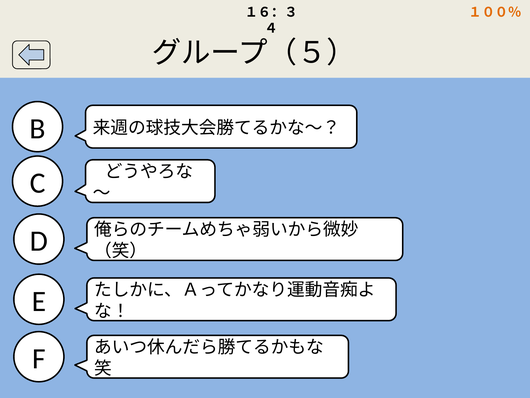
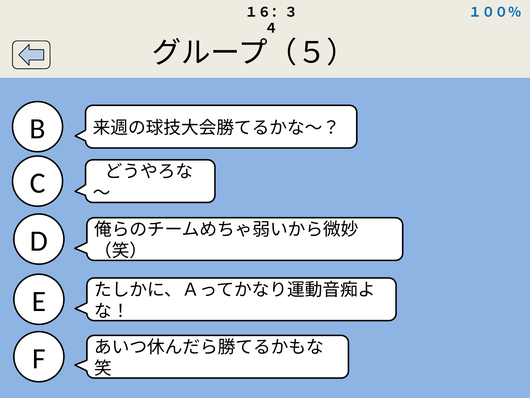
１００％ colour: orange -> blue (495, 12)
